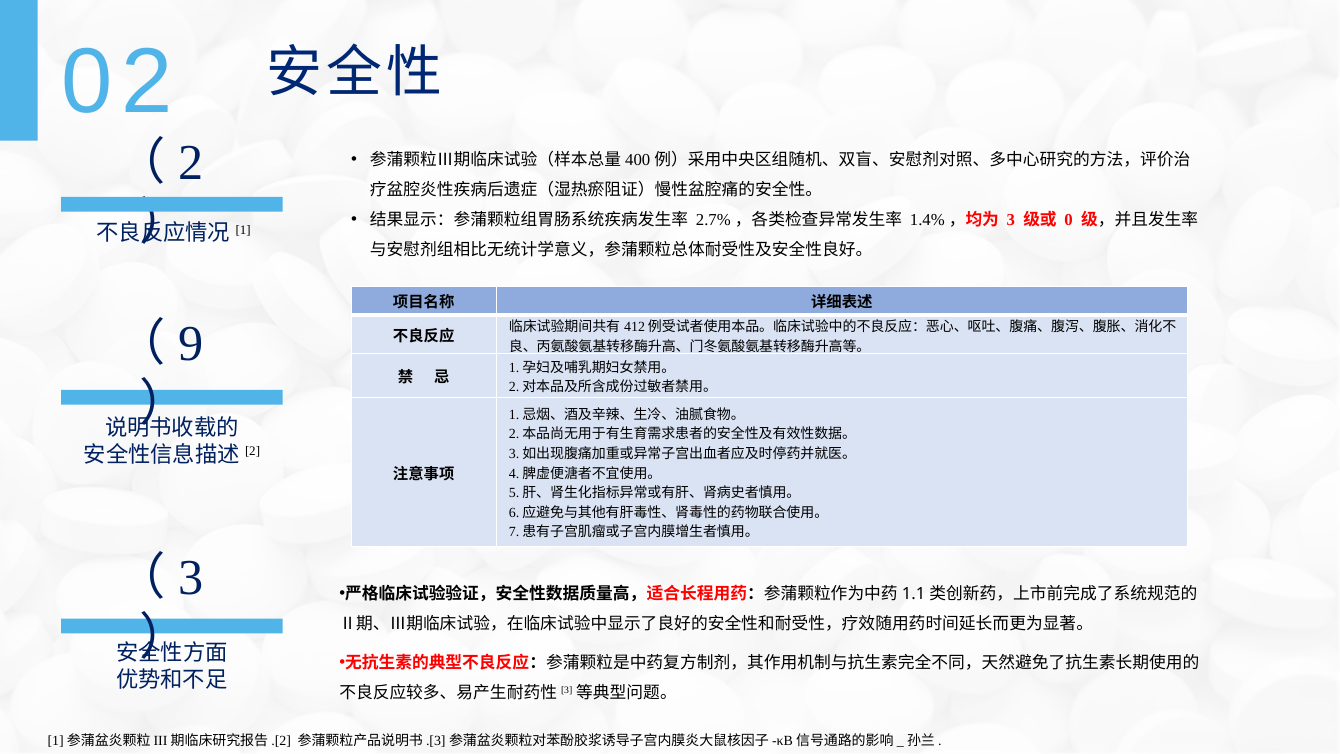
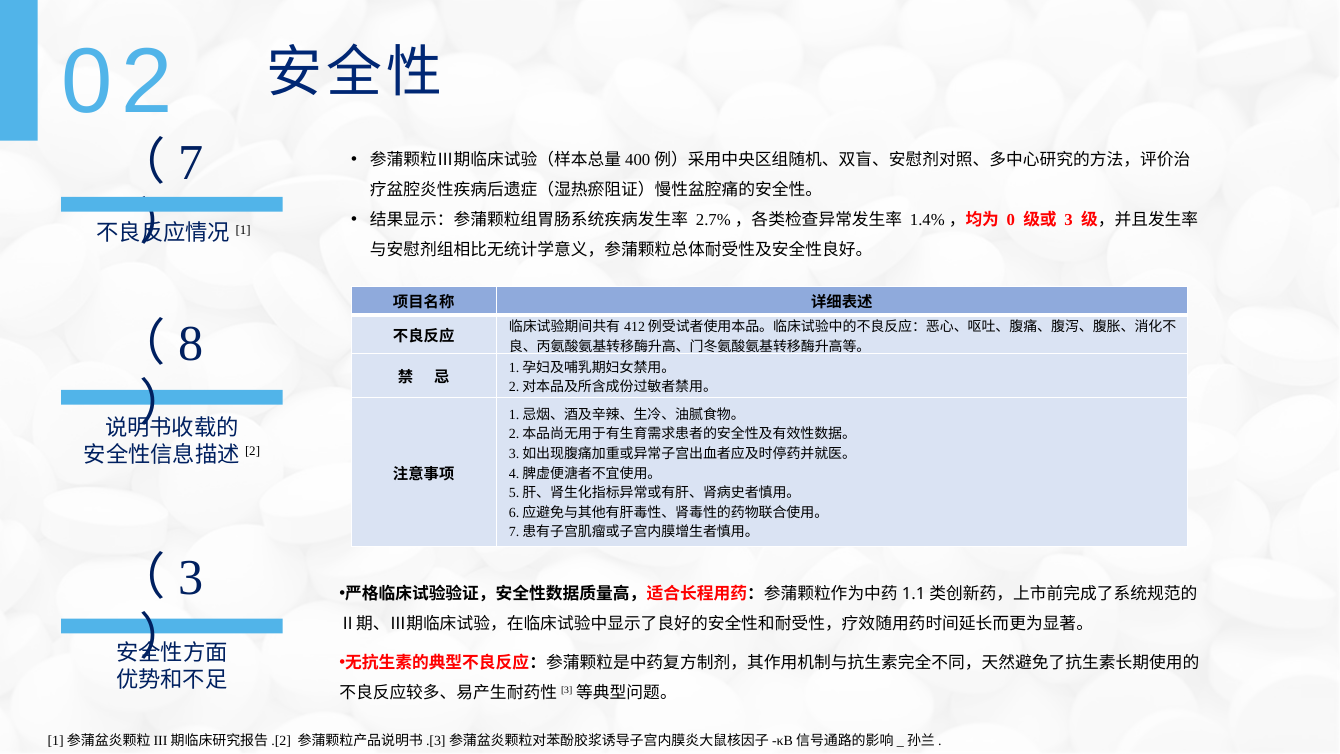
2: 2 -> 7 (191, 163)
3: 3 -> 0 (1011, 220)
0: 0 -> 3 (1069, 220)
9: 9 -> 8 (191, 344)
